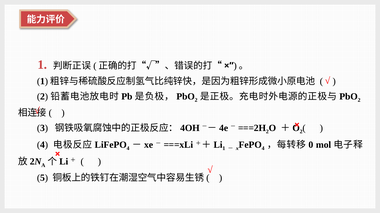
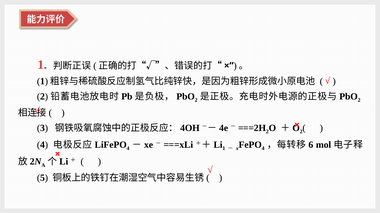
0: 0 -> 6 (311, 145)
